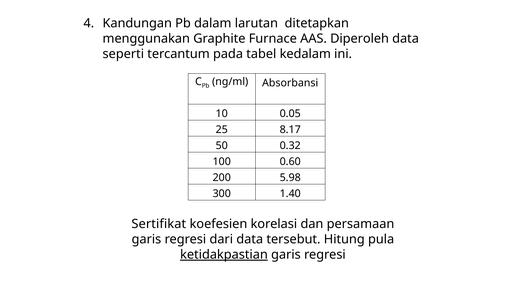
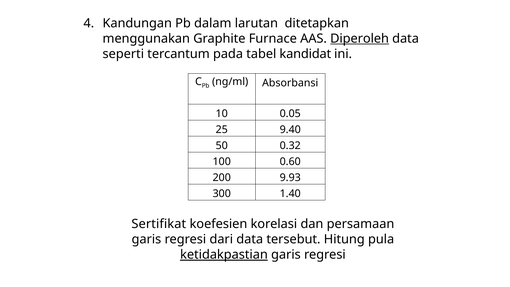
Diperoleh underline: none -> present (360, 38)
kedalam: kedalam -> kandidat (305, 54)
8.17: 8.17 -> 9.40 (290, 130)
5.98: 5.98 -> 9.93 (290, 178)
